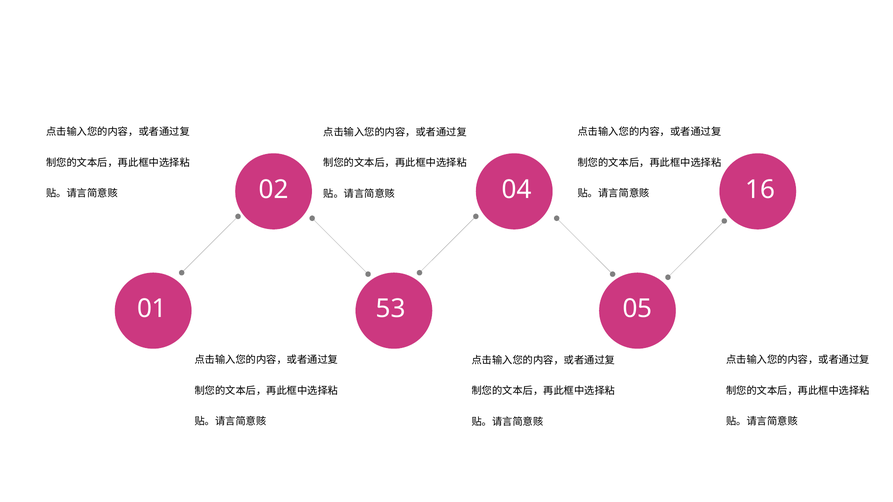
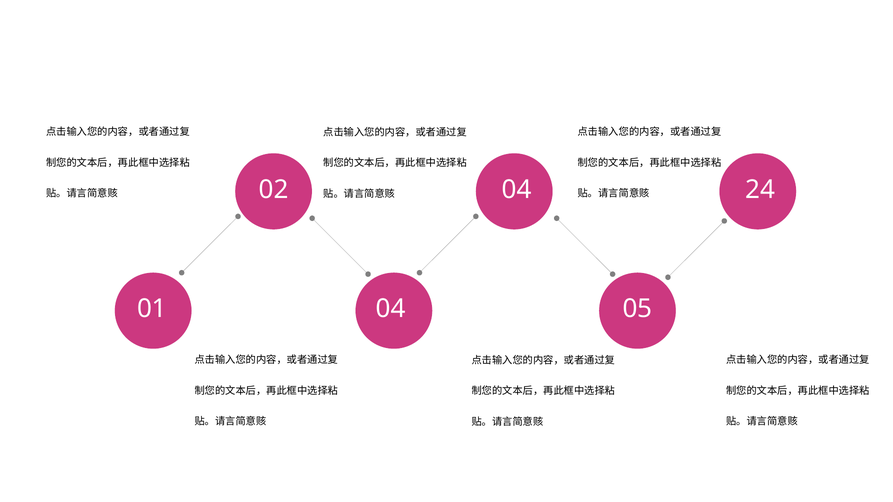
16: 16 -> 24 (760, 190)
01 53: 53 -> 04 (391, 309)
